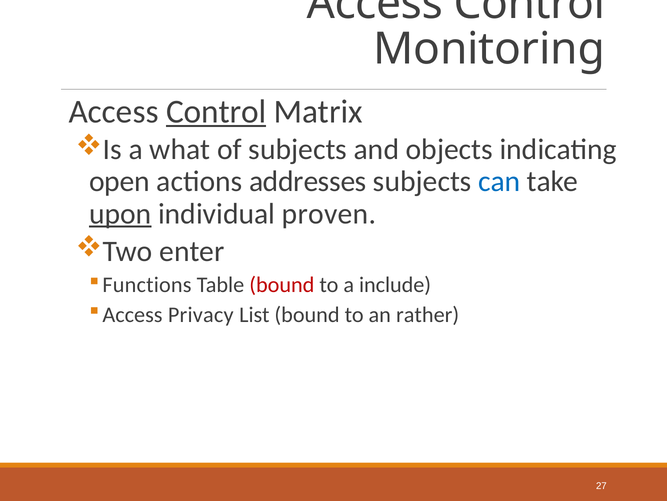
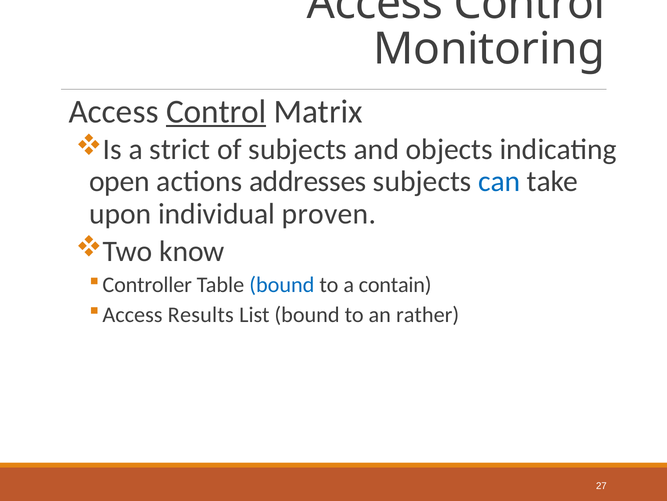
what: what -> strict (180, 149)
upon underline: present -> none (120, 213)
enter: enter -> know (192, 251)
Functions: Functions -> Controller (147, 285)
bound colour: red -> blue (282, 285)
include: include -> contain (395, 285)
Privacy: Privacy -> Results (201, 314)
